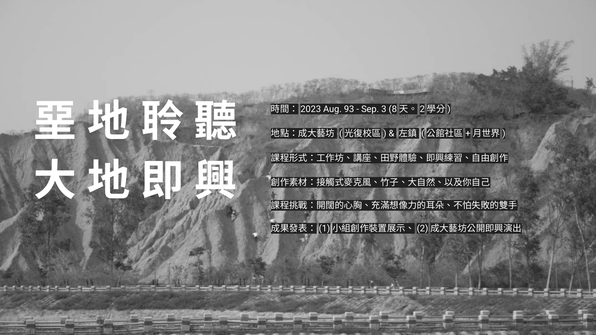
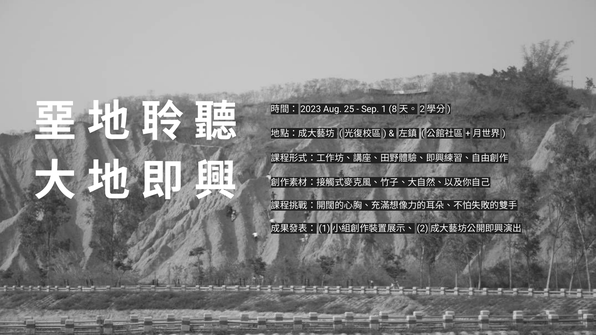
93: 93 -> 25 (349, 109)
3: 3 -> 1 (384, 109)
